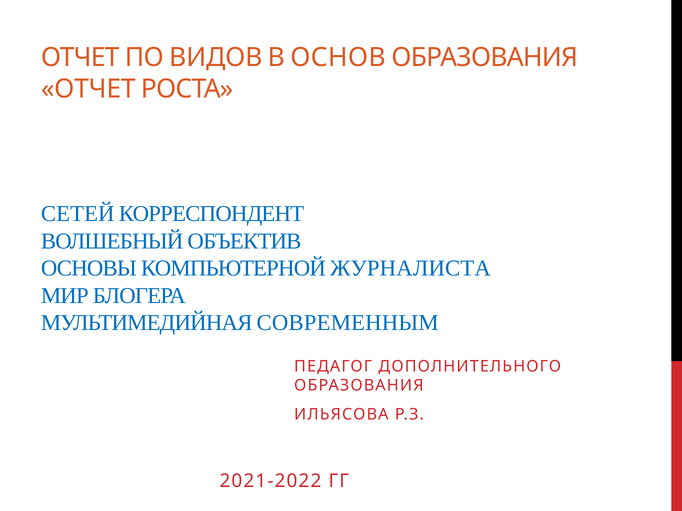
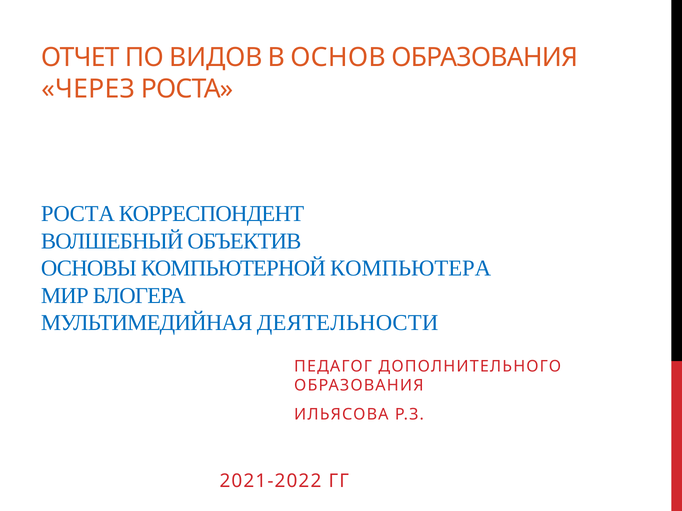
ОТЧЕТ: ОТЧЕТ -> ЧЕРЕЗ (88, 89)
СЕТЕЙ: СЕТЕЙ -> РОСТА (78, 214)
ЖУРНАЛИСТА: ЖУРНАЛИСТА -> КОМПЬЮТЕРА (411, 269)
СОВРЕМЕННЫМ: СОВРЕМЕННЫМ -> ДЕЯТЕЛЬНОСТИ (348, 323)
